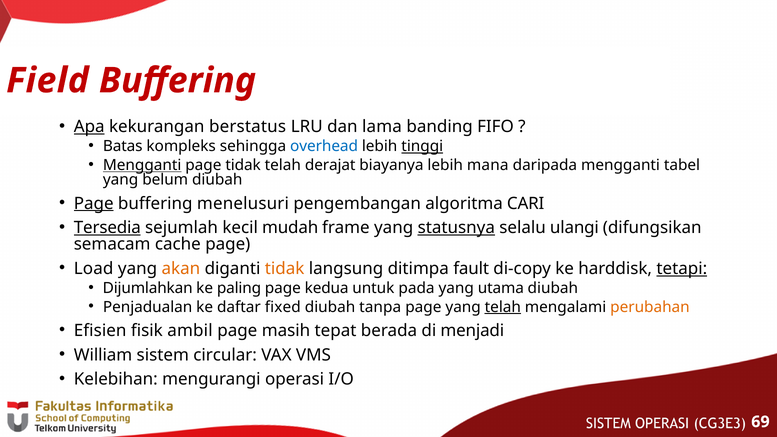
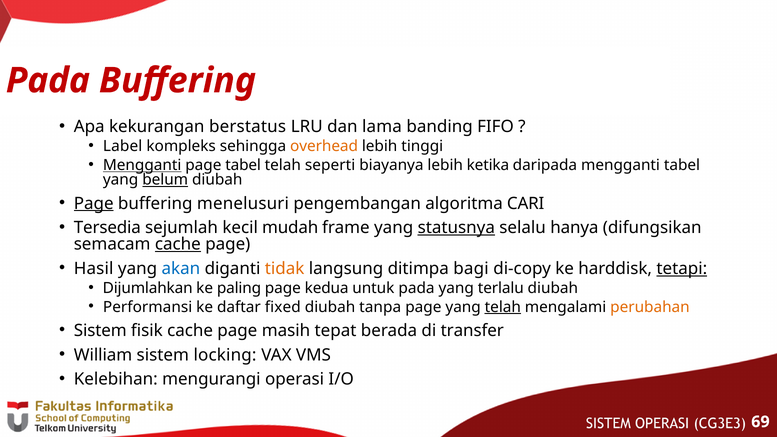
Field: Field -> Pada (48, 81)
Apa underline: present -> none (89, 127)
Batas: Batas -> Label (123, 146)
overhead colour: blue -> orange (324, 146)
tinggi underline: present -> none (422, 146)
page tidak: tidak -> tabel (243, 165)
derajat: derajat -> seperti (330, 165)
mana: mana -> ketika (488, 165)
belum underline: none -> present (165, 180)
Tersedia underline: present -> none (107, 228)
ulangi: ulangi -> hanya (574, 228)
cache underline: none -> present (178, 244)
Load: Load -> Hasil (94, 269)
akan colour: orange -> blue (181, 269)
fault: fault -> bagi (471, 269)
utama: utama -> terlalu (501, 288)
Penjadualan: Penjadualan -> Performansi (148, 307)
Efisien: Efisien -> Sistem (100, 331)
fisik ambil: ambil -> cache (190, 331)
menjadi: menjadi -> transfer (472, 331)
circular: circular -> locking (225, 355)
